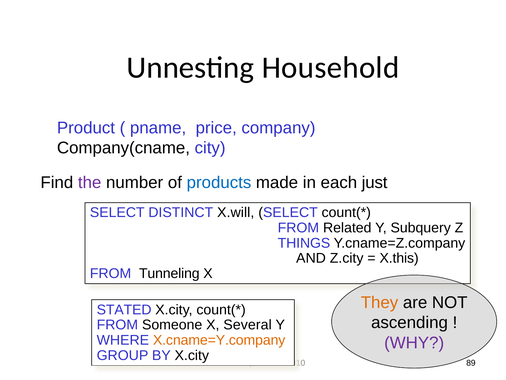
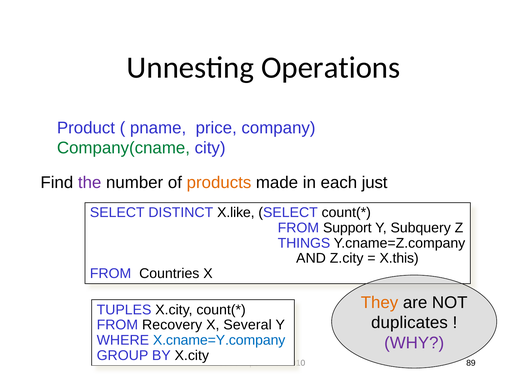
Household: Household -> Operations (331, 68)
Company(cname colour: black -> green (123, 148)
products colour: blue -> orange (219, 182)
X.will: X.will -> X.like (236, 212)
Related: Related -> Support (347, 228)
Tunneling: Tunneling -> Countries (169, 273)
STATED: STATED -> TUPLES (124, 309)
ascending: ascending -> duplicates (409, 322)
Someone: Someone -> Recovery (172, 325)
X.cname=Y.company colour: orange -> blue (219, 340)
